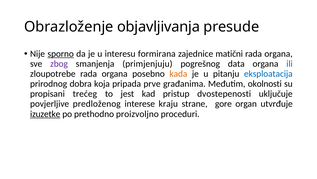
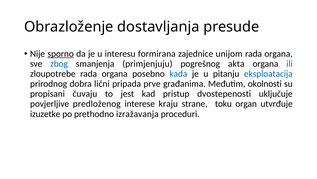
objavljivanja: objavljivanja -> dostavljanja (158, 27)
matični: matični -> unijom (229, 54)
zbog colour: purple -> blue (59, 64)
data: data -> akta (236, 64)
kada colour: orange -> blue (178, 74)
koja: koja -> lični (102, 84)
trećeg: trećeg -> čuvaju (85, 94)
gore: gore -> toku (223, 104)
izuzetke underline: present -> none (45, 114)
proizvoljno: proizvoljno -> izražavanja (137, 114)
